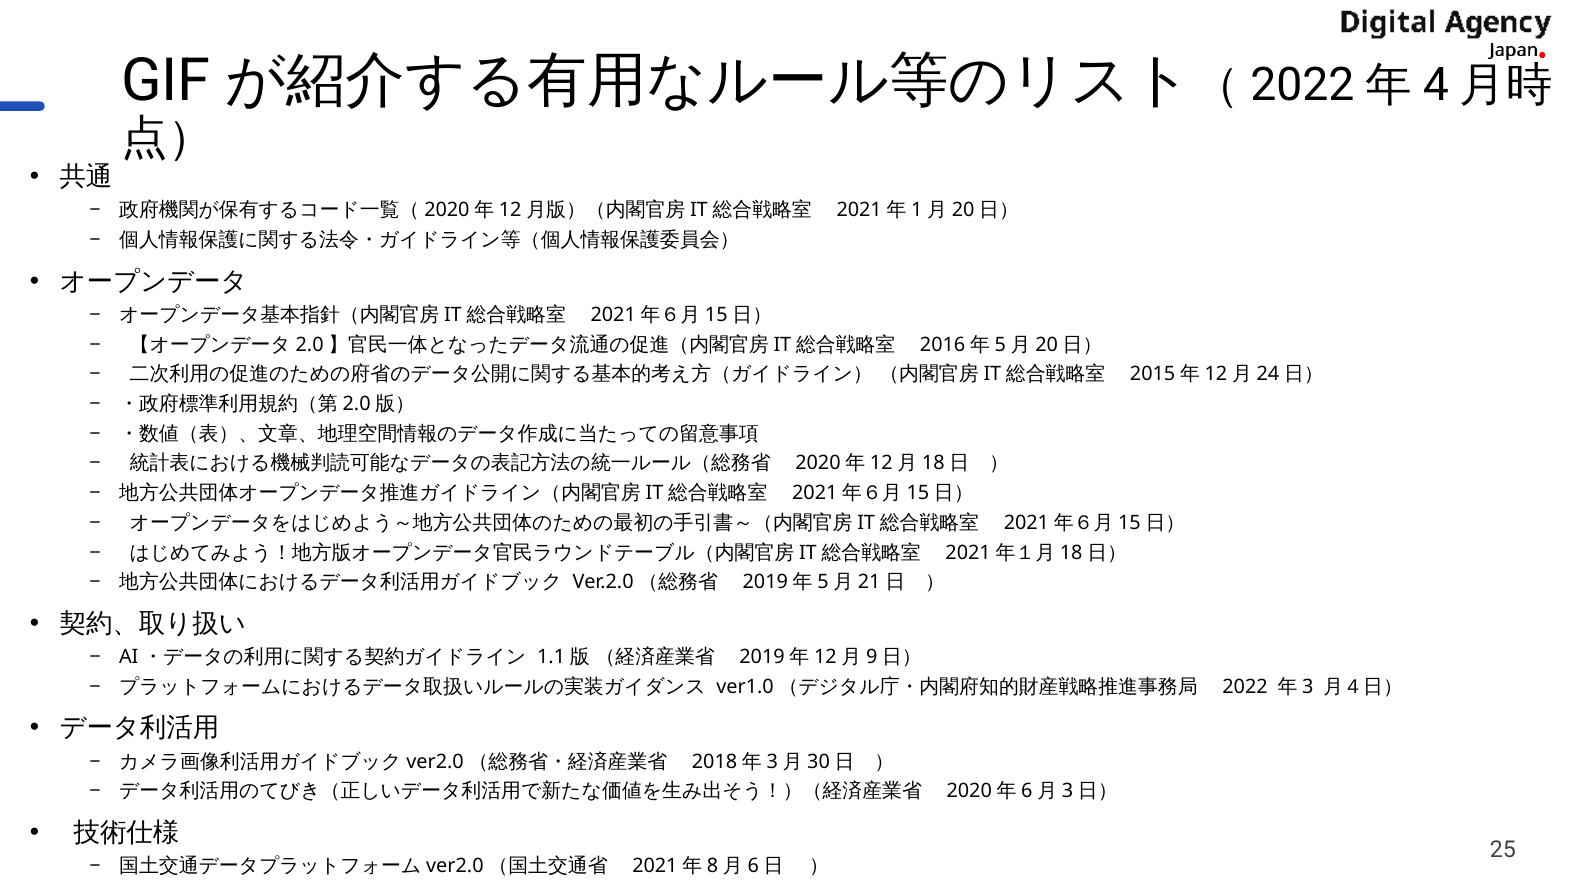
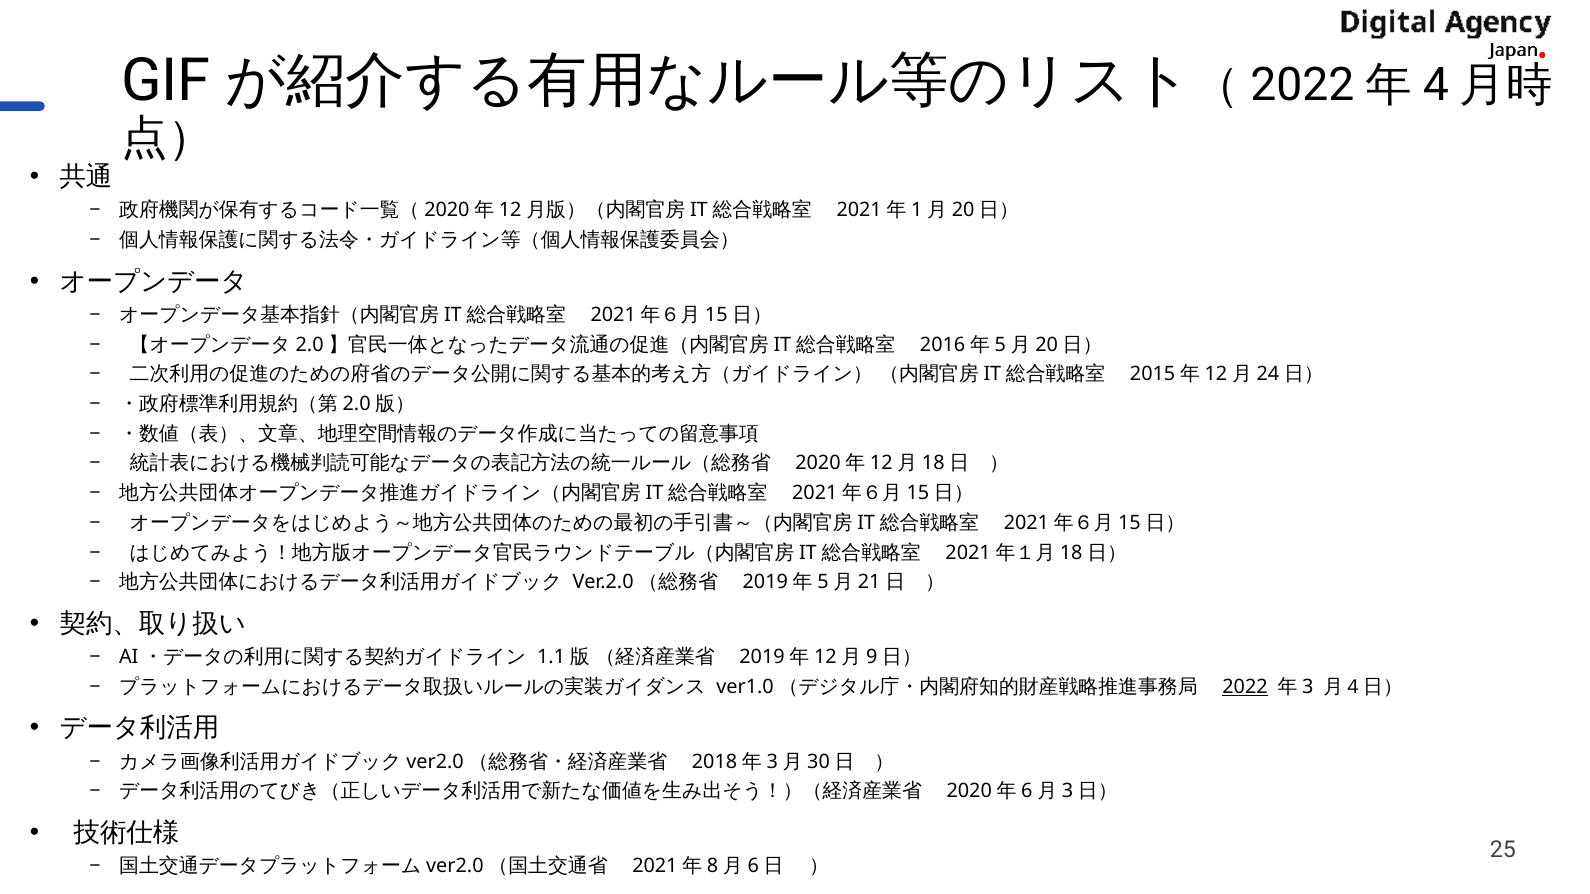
2022 underline: none -> present (1245, 687)
